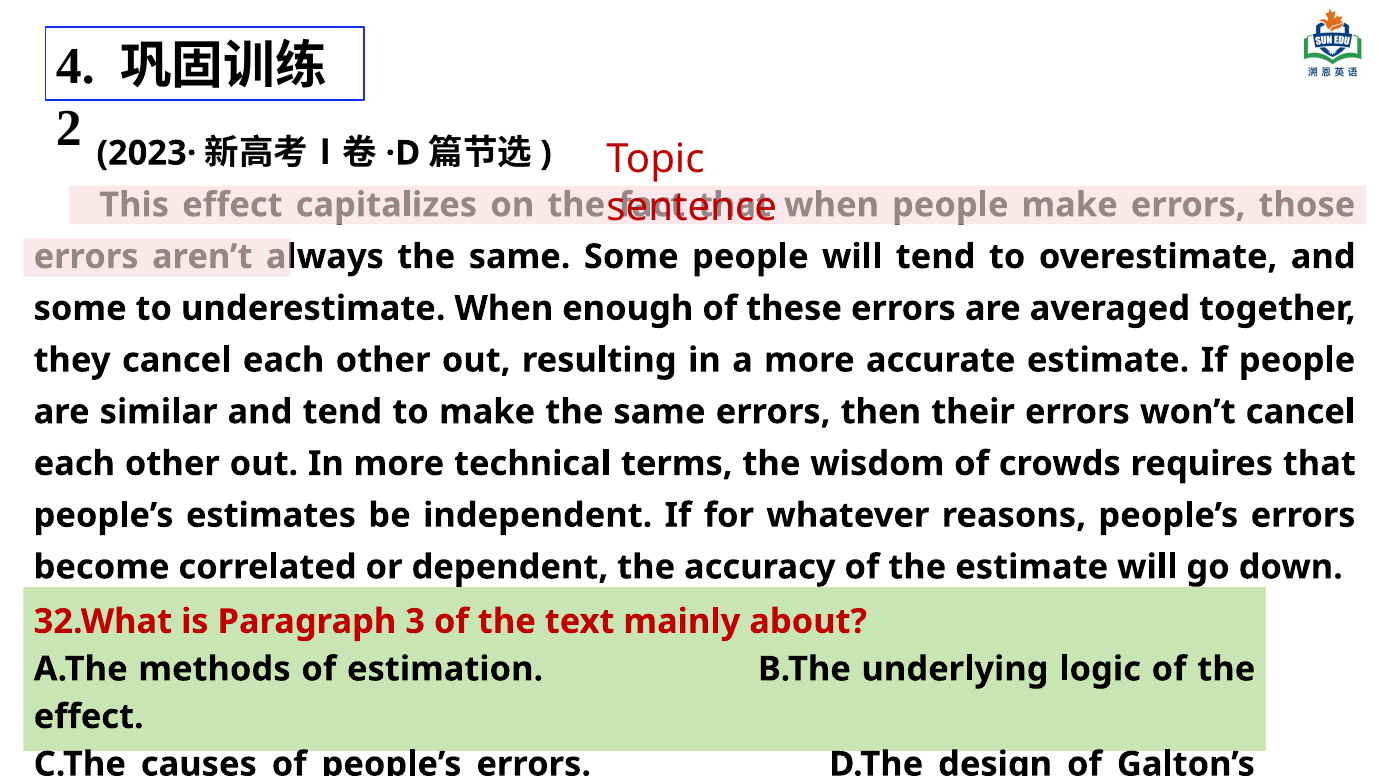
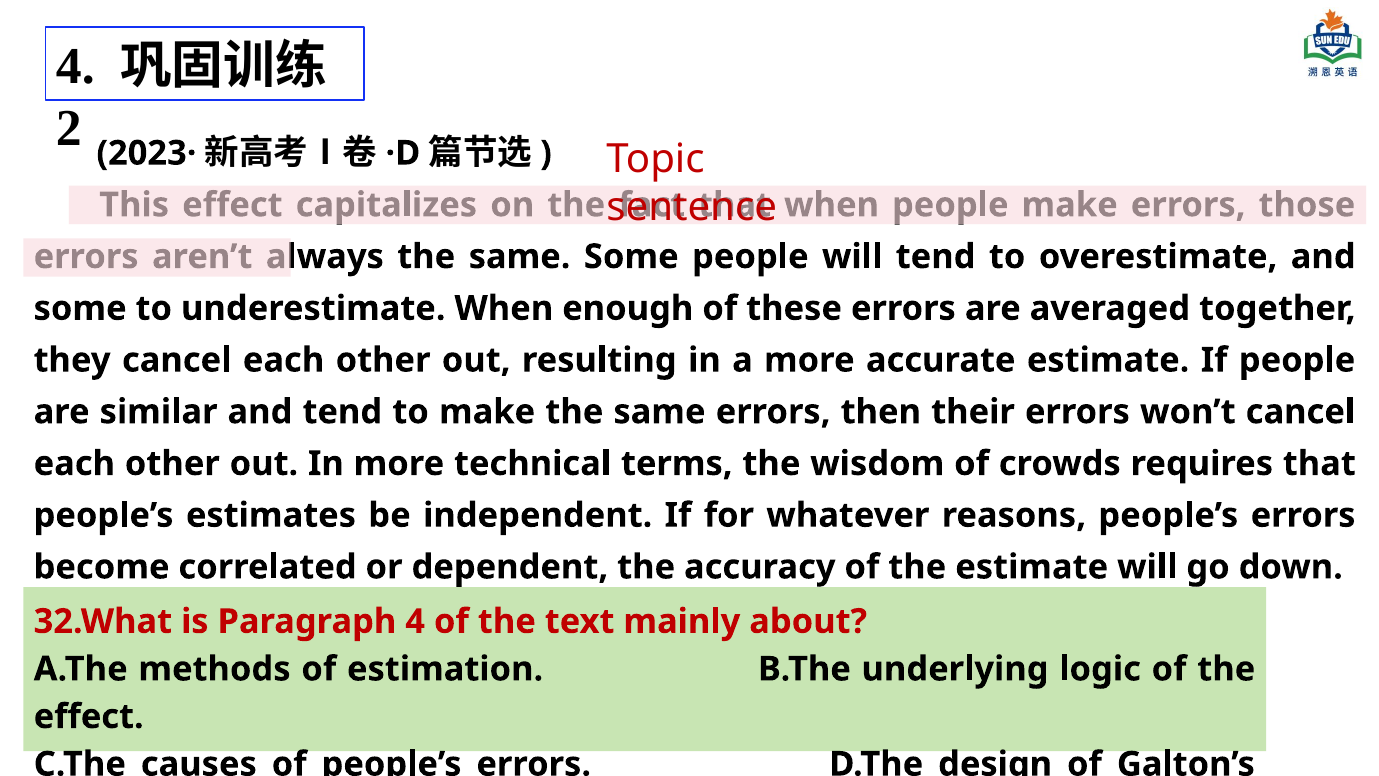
Paragraph 3: 3 -> 4 (415, 621)
